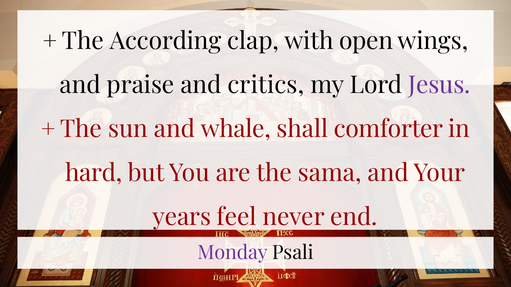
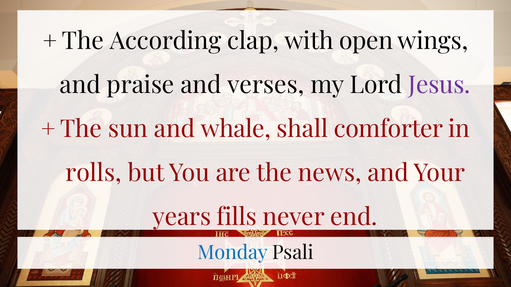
critics: critics -> verses (266, 85)
hard: hard -> rolls (93, 173)
sama: sama -> news (330, 173)
feel: feel -> fills (237, 217)
Monday colour: purple -> blue (233, 253)
